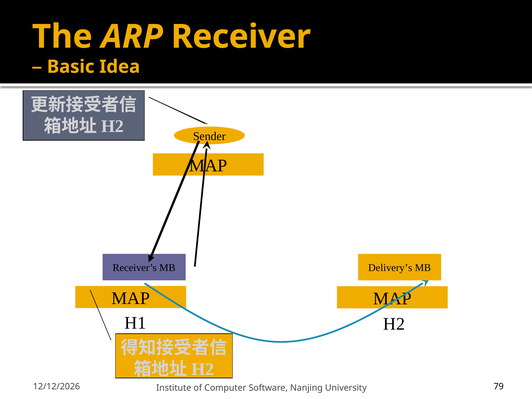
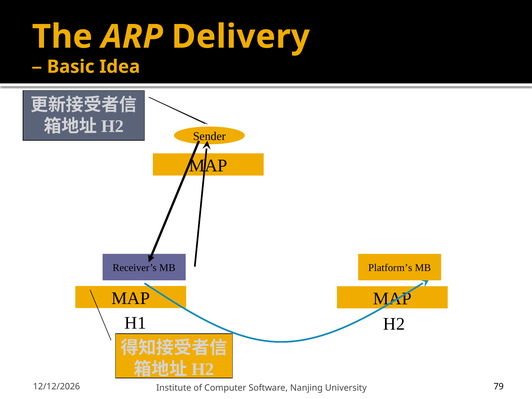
Receiver: Receiver -> Delivery (241, 37)
Delivery’s: Delivery’s -> Platform’s (390, 268)
